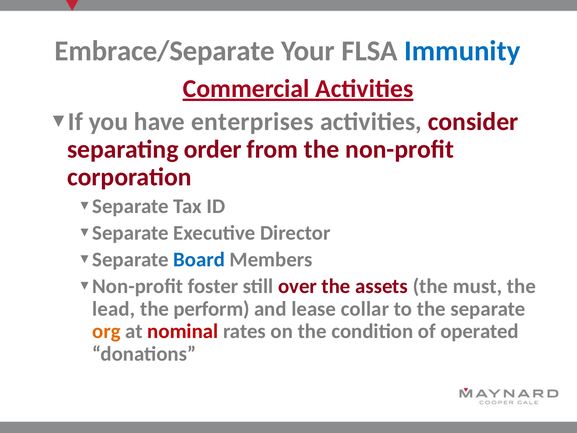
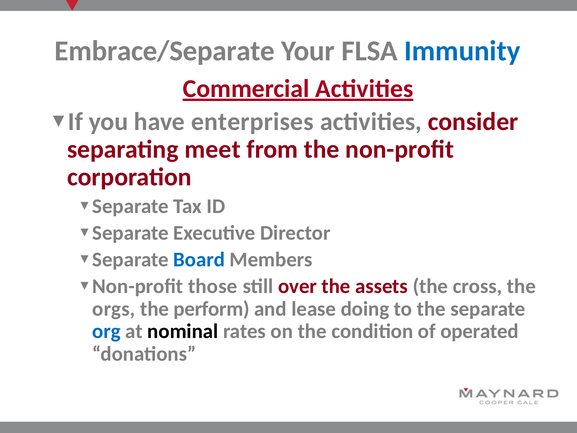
order: order -> meet (212, 149)
foster: foster -> those (213, 286)
must: must -> cross (478, 286)
lead: lead -> orgs (114, 309)
collar: collar -> doing (365, 309)
org colour: orange -> blue (106, 331)
nominal colour: red -> black (183, 331)
